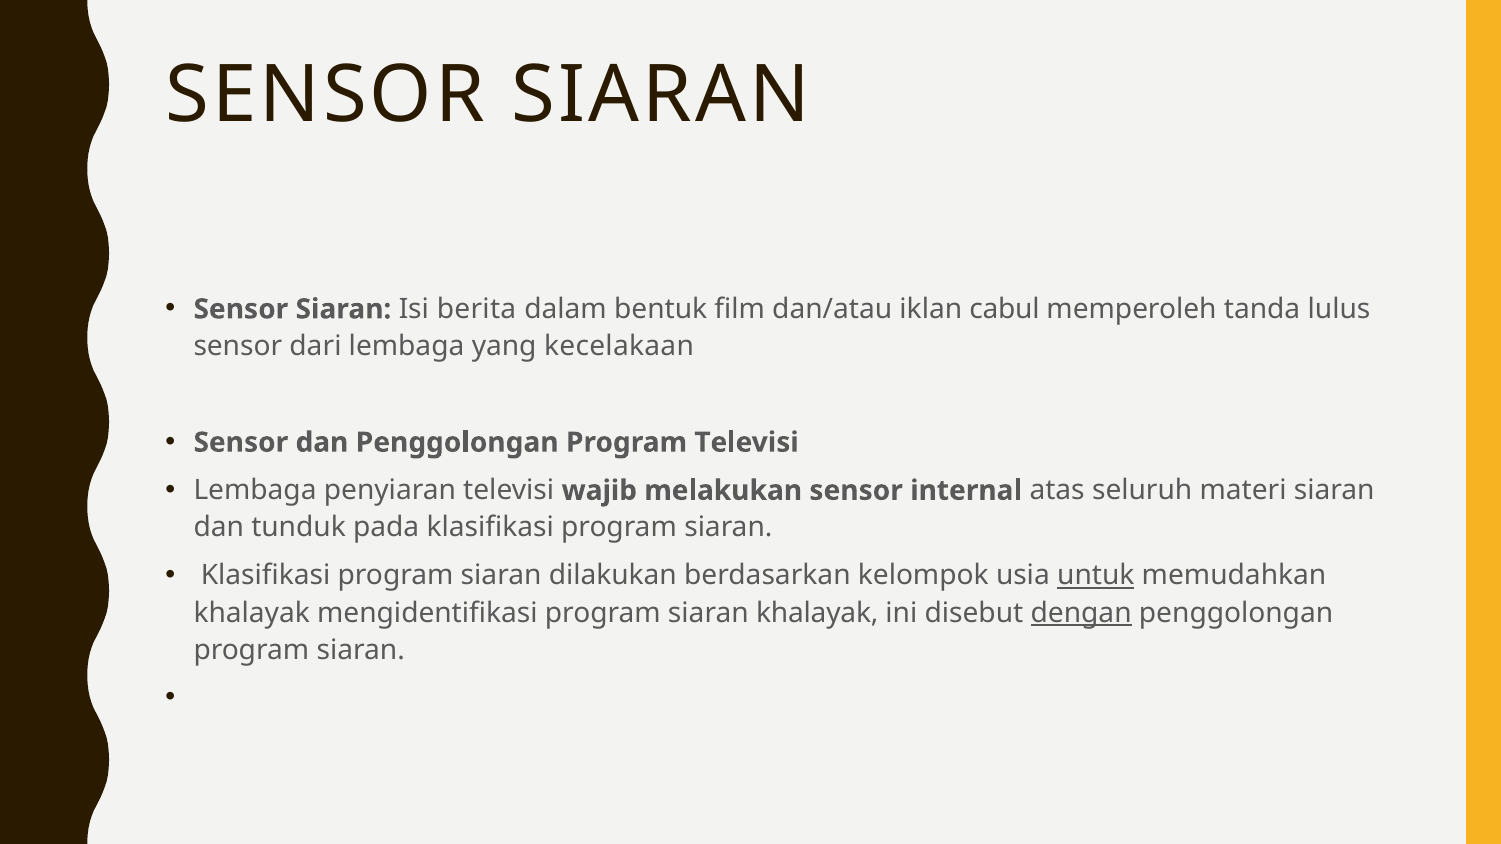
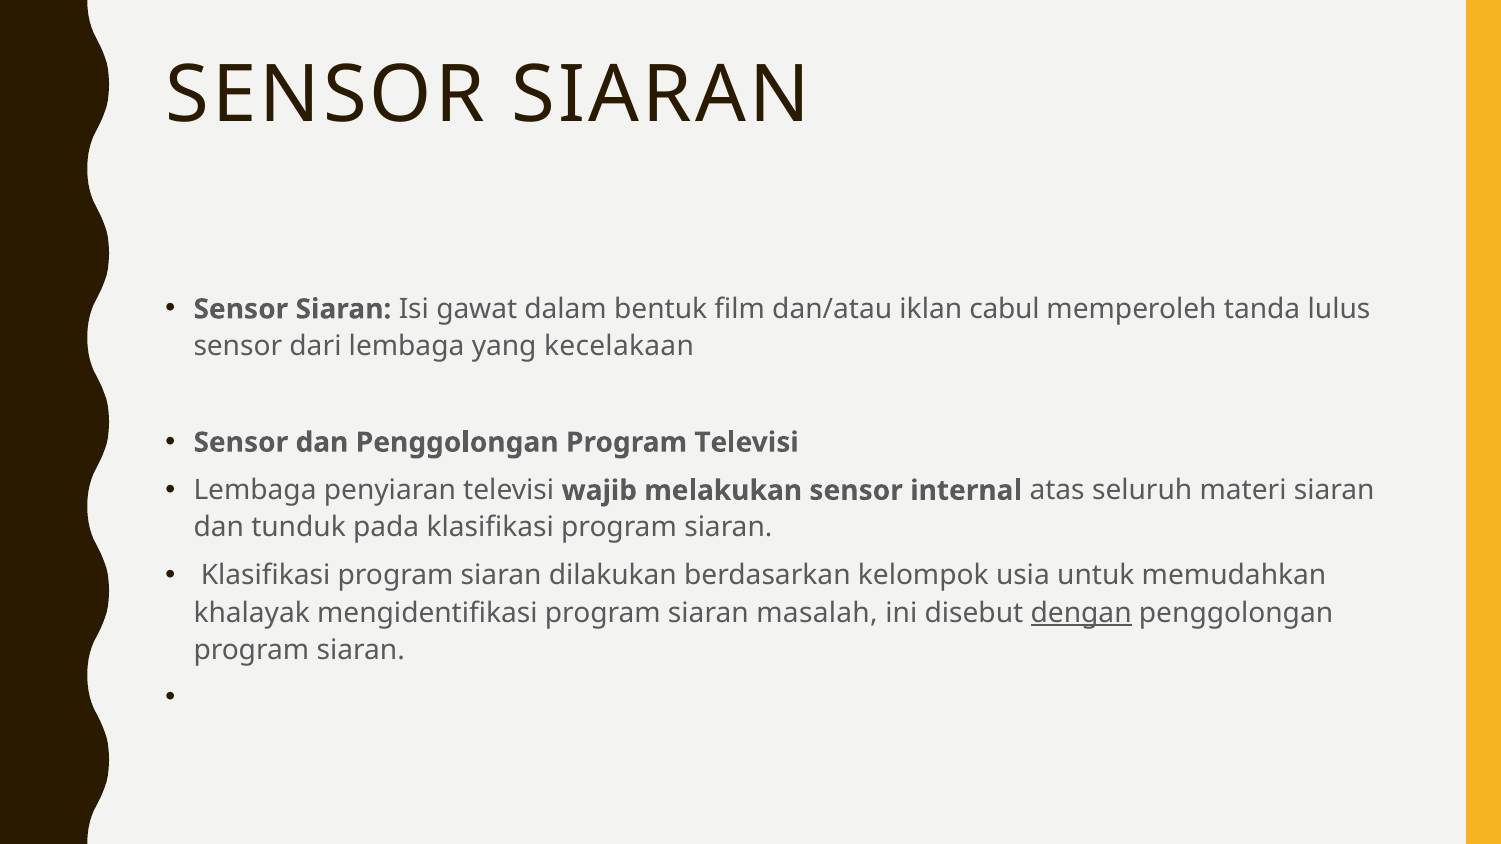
berita: berita -> gawat (477, 309)
untuk underline: present -> none (1096, 576)
siaran khalayak: khalayak -> masalah (817, 613)
